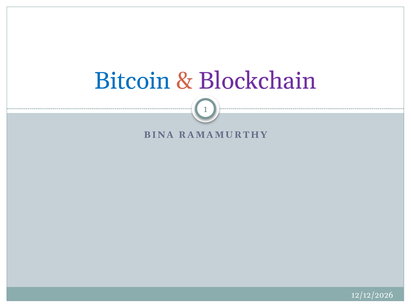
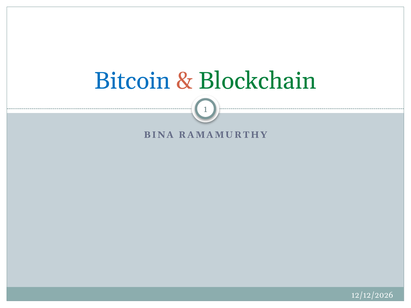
Blockchain colour: purple -> green (258, 81)
